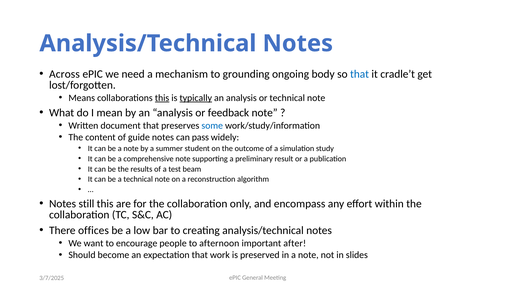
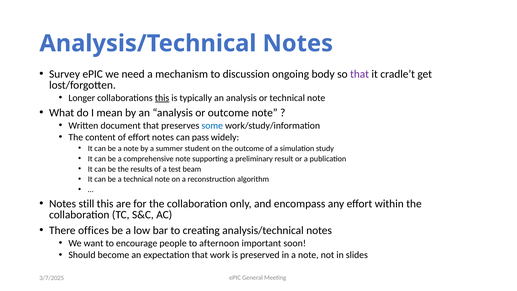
Across: Across -> Survey (65, 74)
grounding: grounding -> discussion (246, 74)
that colour: blue -> purple (360, 74)
Means: Means -> Longer (82, 98)
typically underline: present -> none (196, 98)
or feedback: feedback -> outcome (228, 113)
of guide: guide -> effort (139, 137)
after: after -> soon (295, 243)
